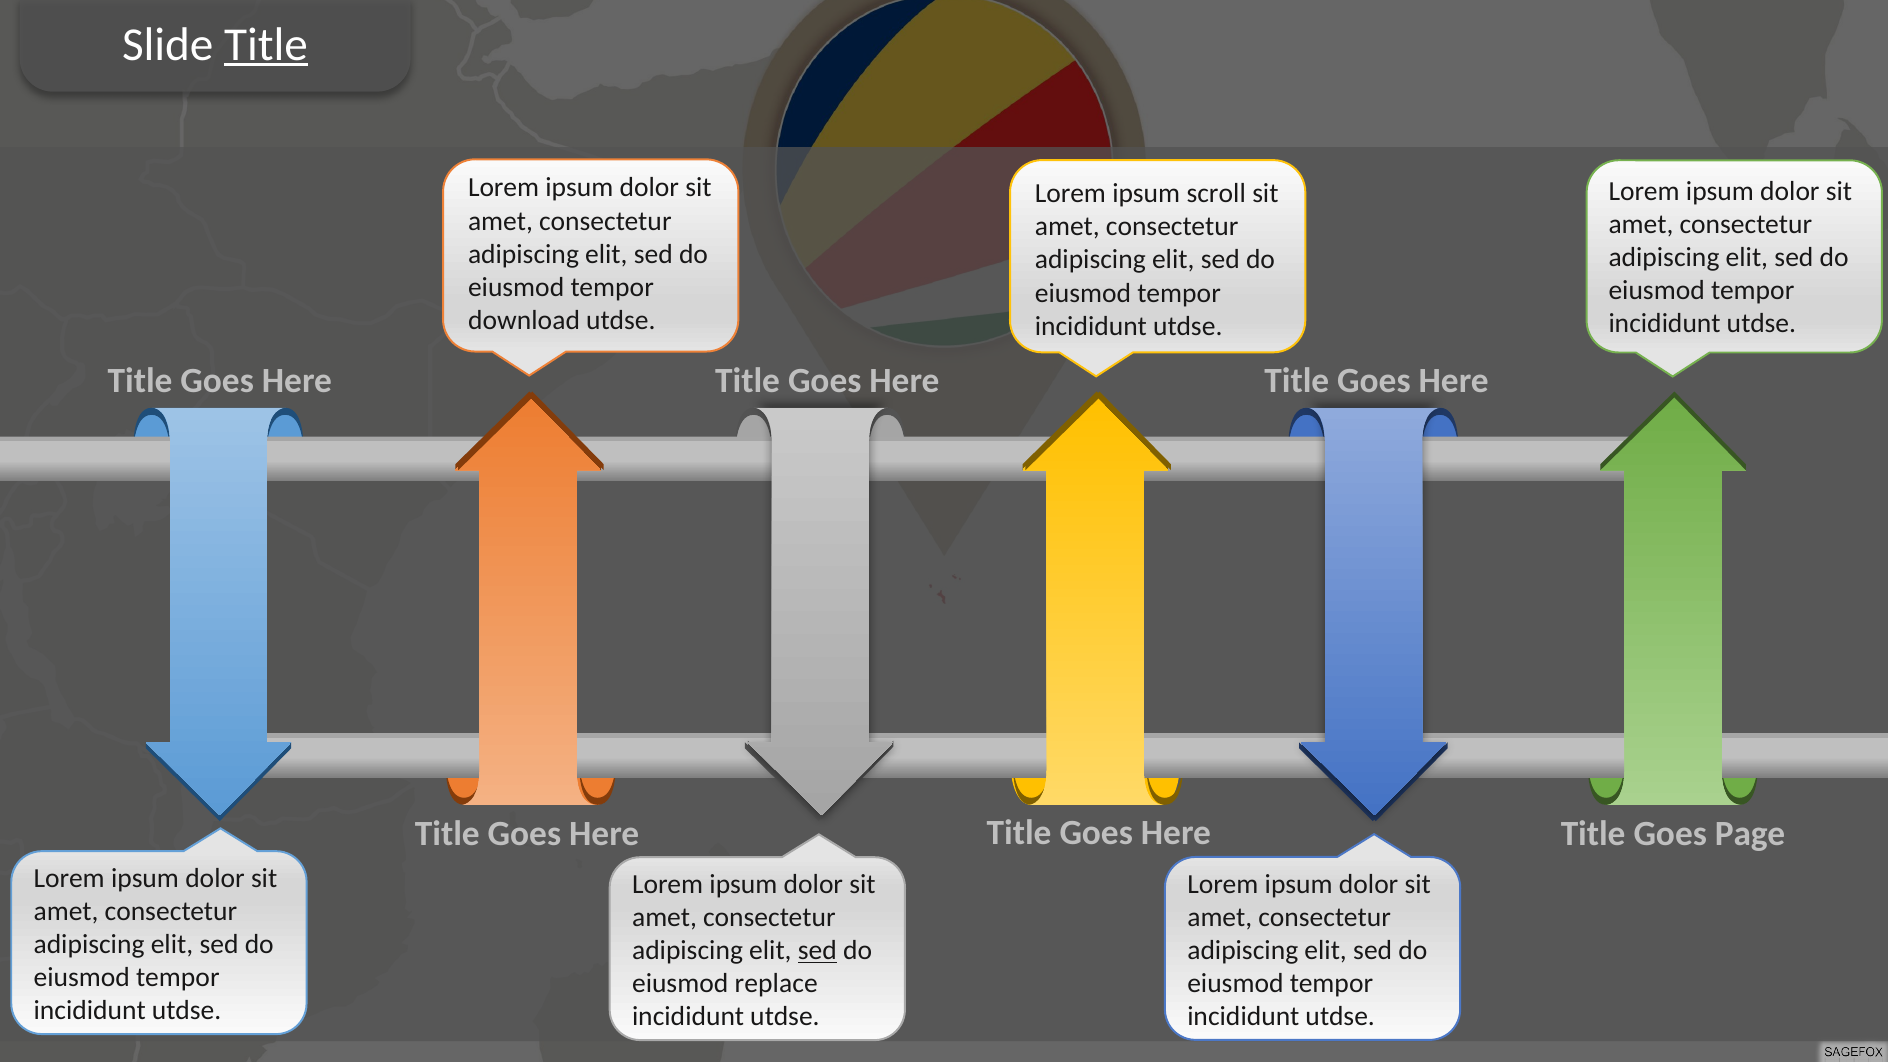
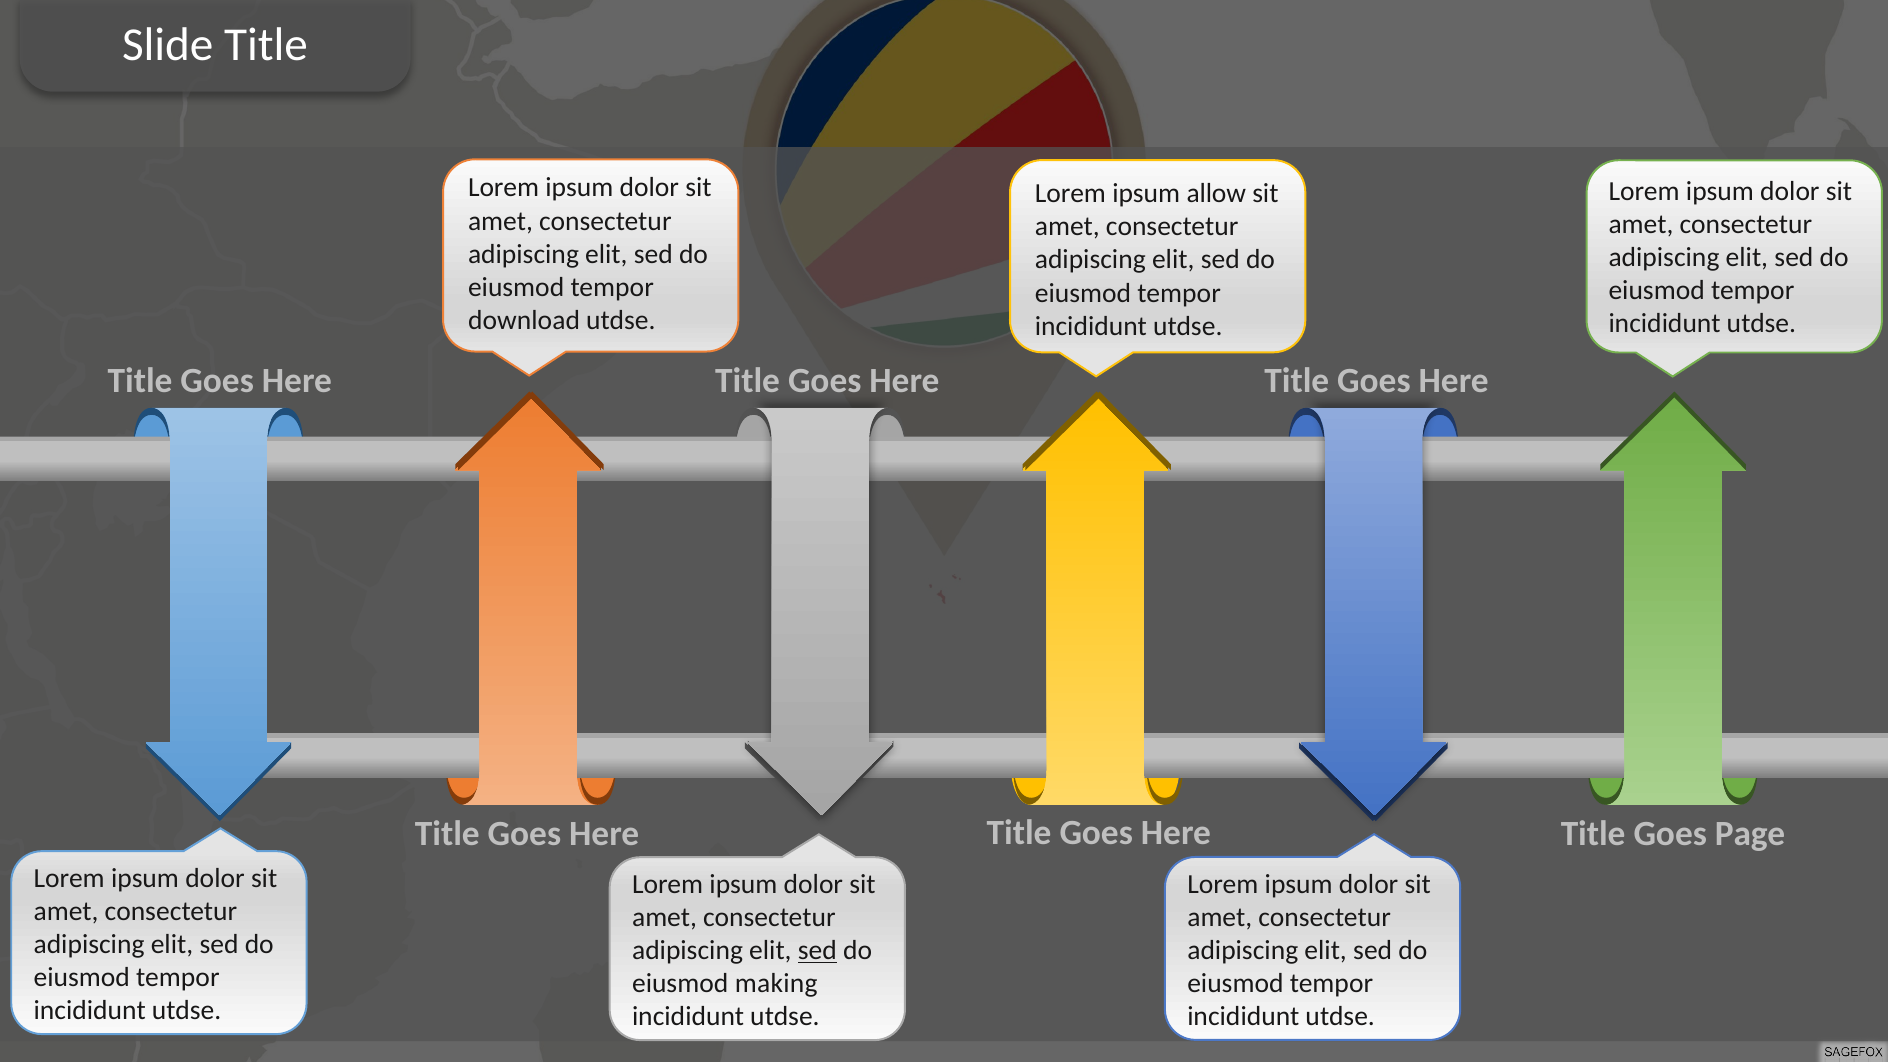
Title underline: present -> none (266, 45)
scroll: scroll -> allow (1216, 194)
replace: replace -> making (776, 984)
